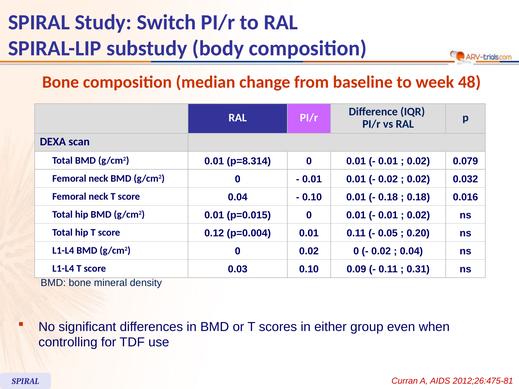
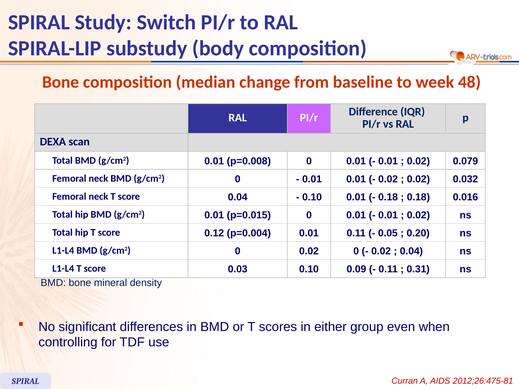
p=8.314: p=8.314 -> p=0.008 (249, 161)
